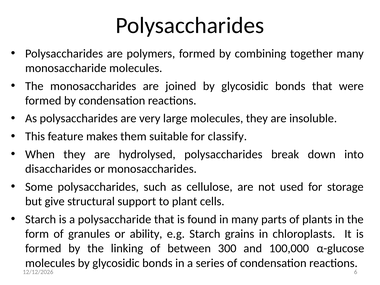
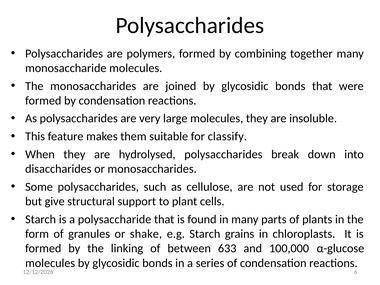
ability: ability -> shake (146, 234)
300: 300 -> 633 (227, 248)
